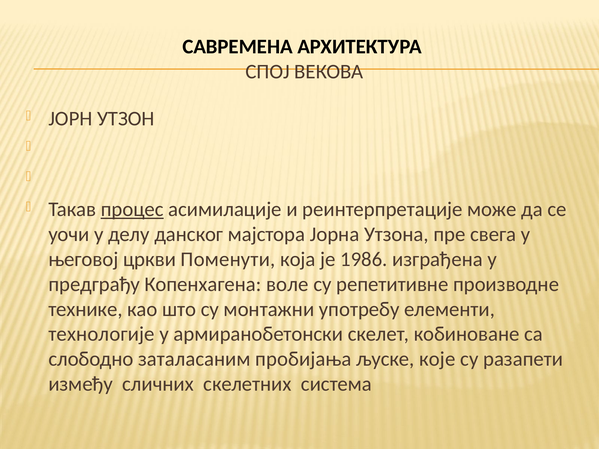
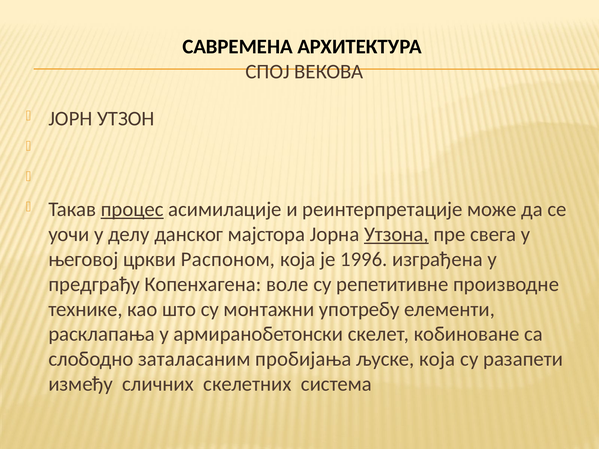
Утзона underline: none -> present (396, 234)
Поменути: Поменути -> Распоном (228, 259)
1986: 1986 -> 1996 (364, 259)
технологије: технологије -> расклапања (102, 334)
љуске које: које -> која (437, 359)
